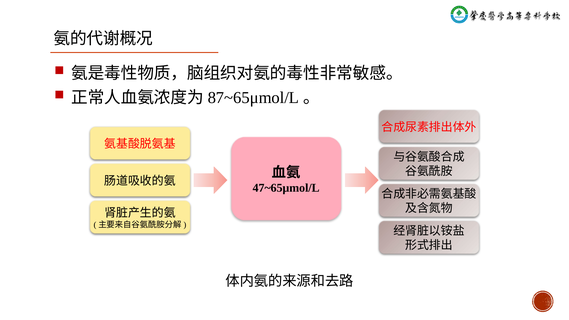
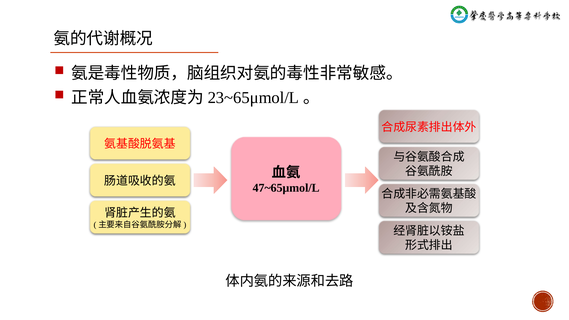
87~65μmol/L: 87~65μmol/L -> 23~65μmol/L (253, 98)
